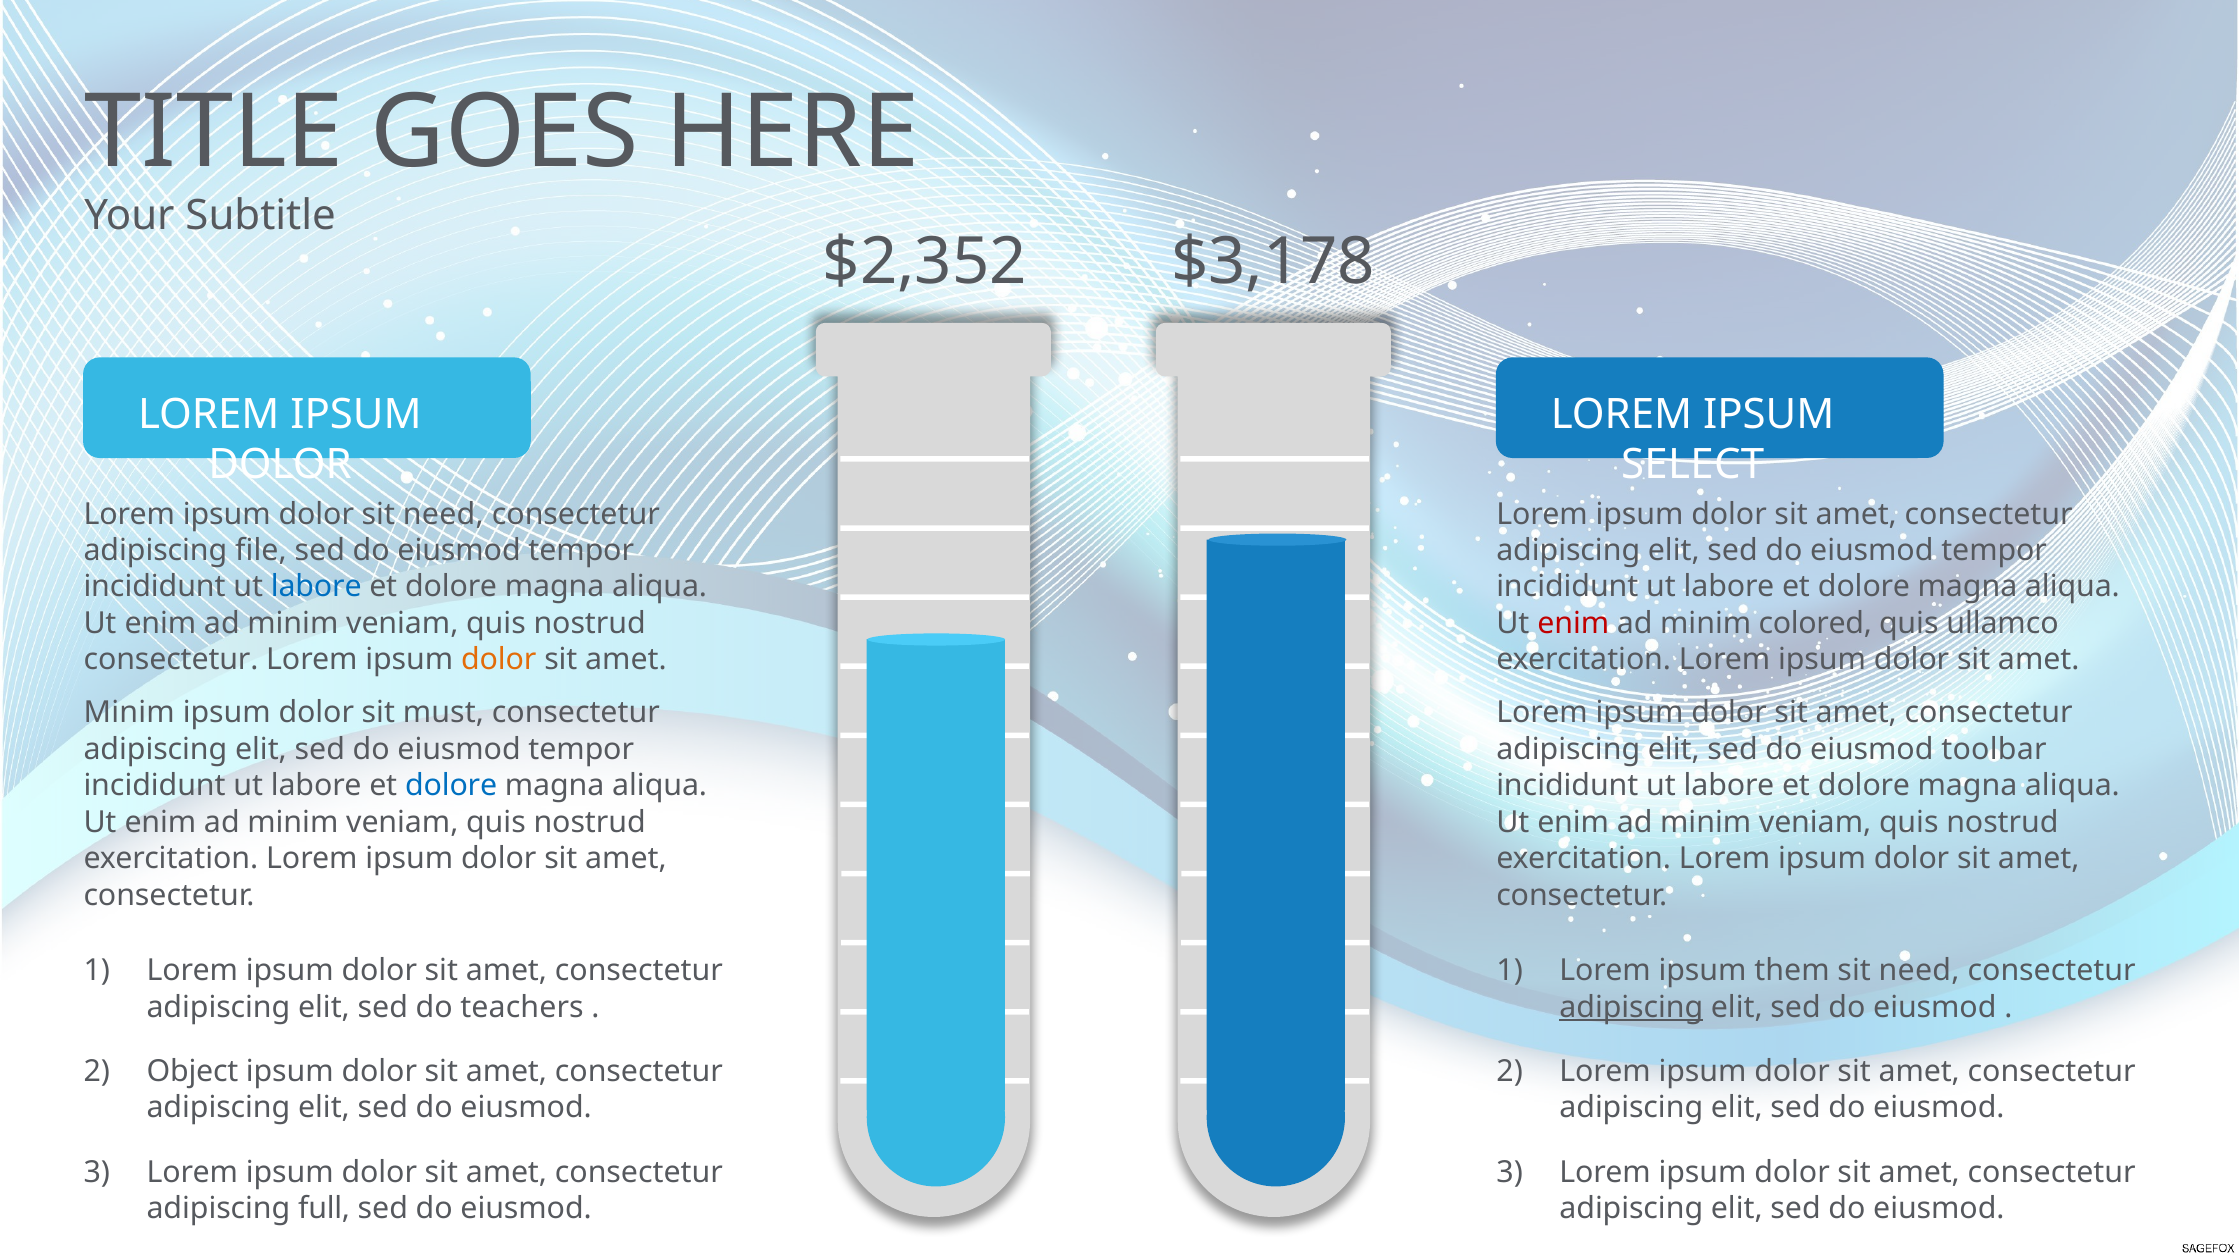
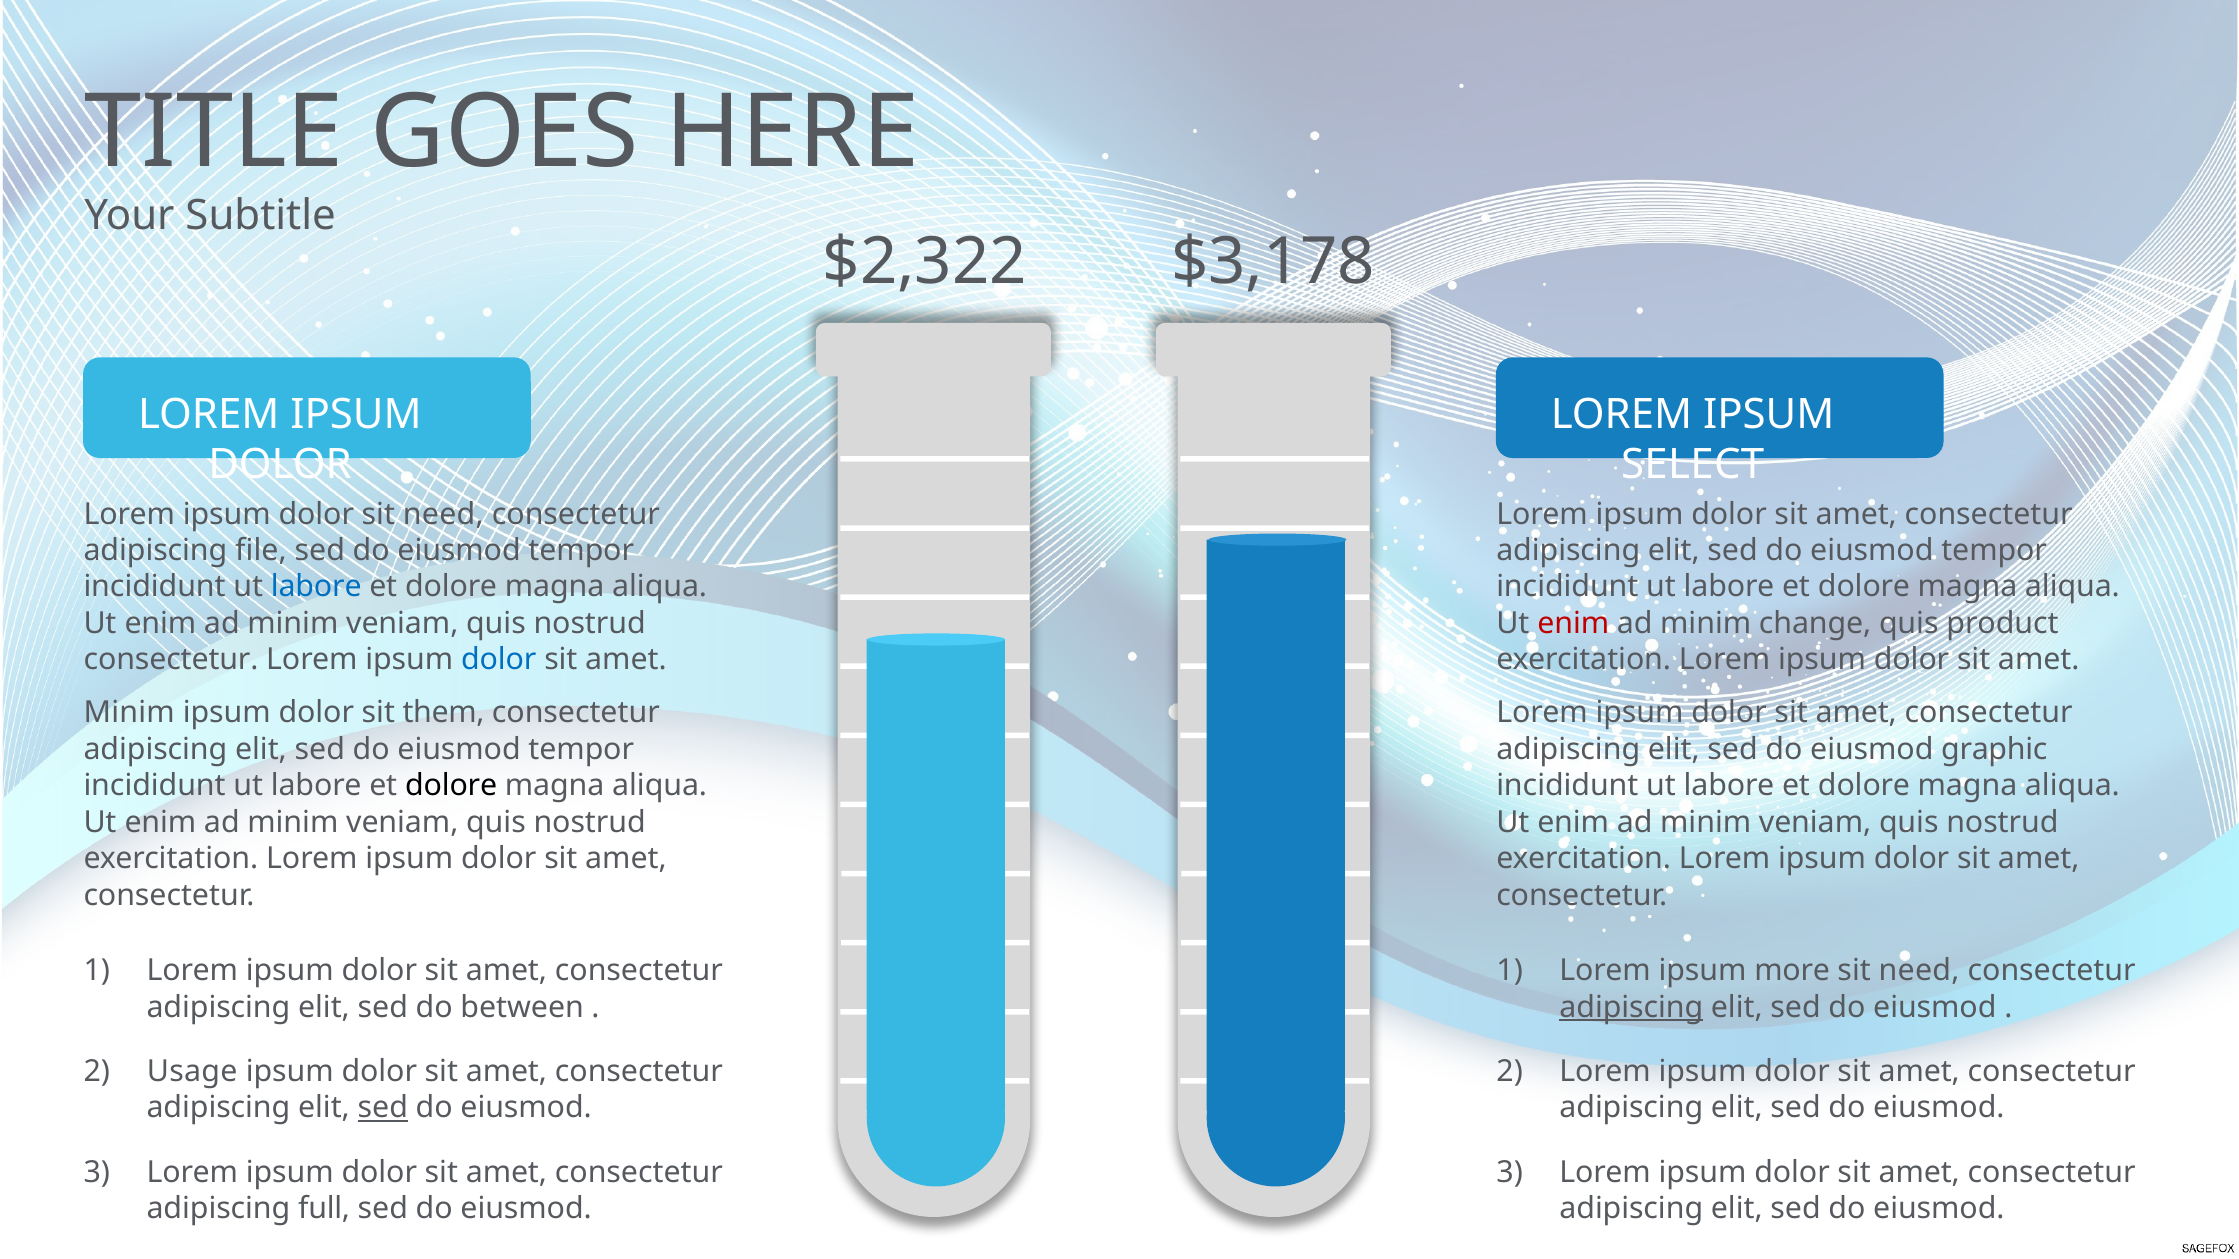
$2,352: $2,352 -> $2,322 (925, 262)
colored: colored -> change (1815, 624)
ullamco: ullamco -> product (2002, 624)
dolor colour: orange -> blue (499, 660)
must: must -> them (444, 713)
toolbar: toolbar -> graphic (1994, 750)
dolore colour: blue -> black (451, 786)
them: them -> more (1792, 971)
teachers: teachers -> between (522, 1007)
Object: Object -> Usage (192, 1072)
sed underline: none -> present (383, 1108)
